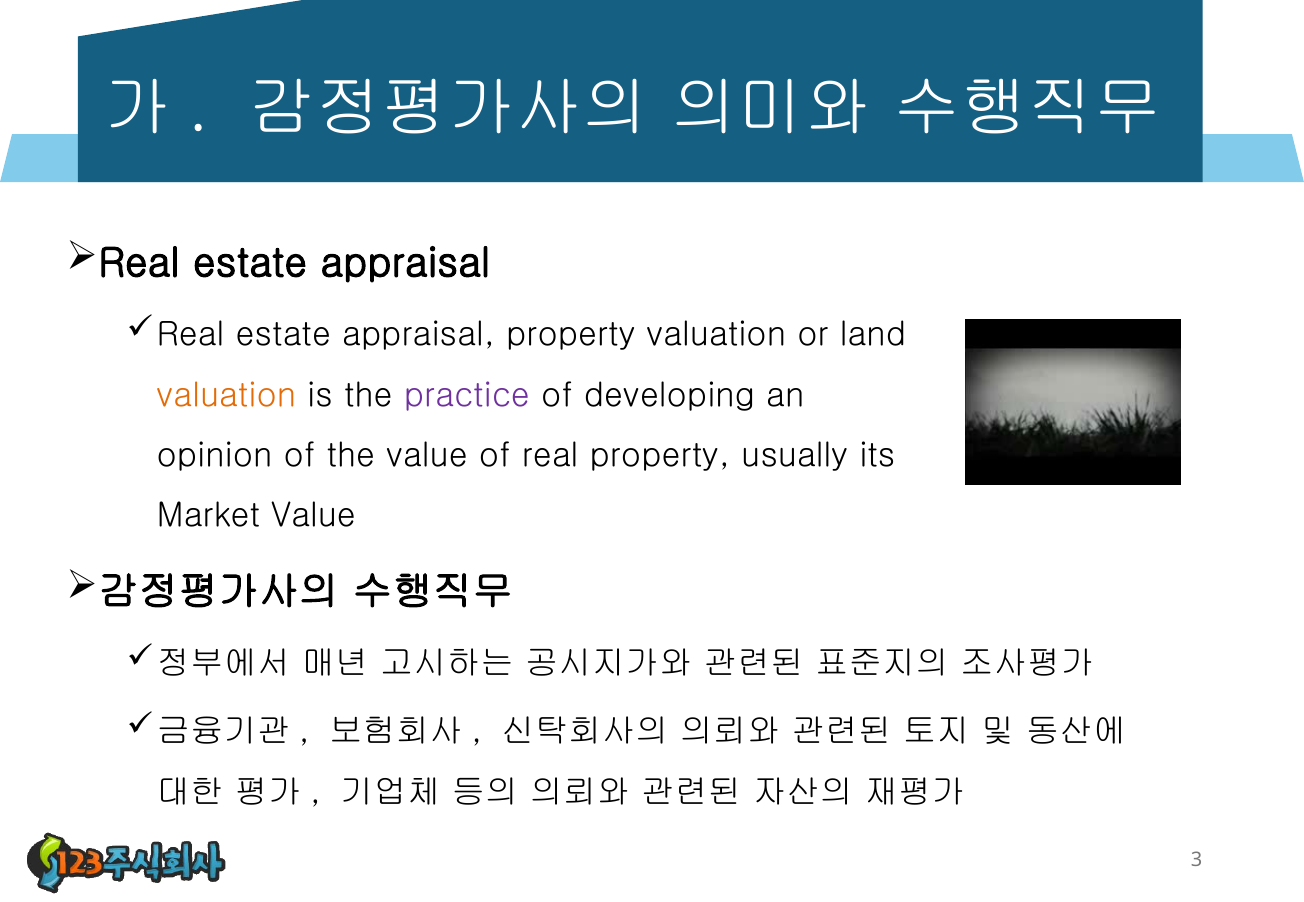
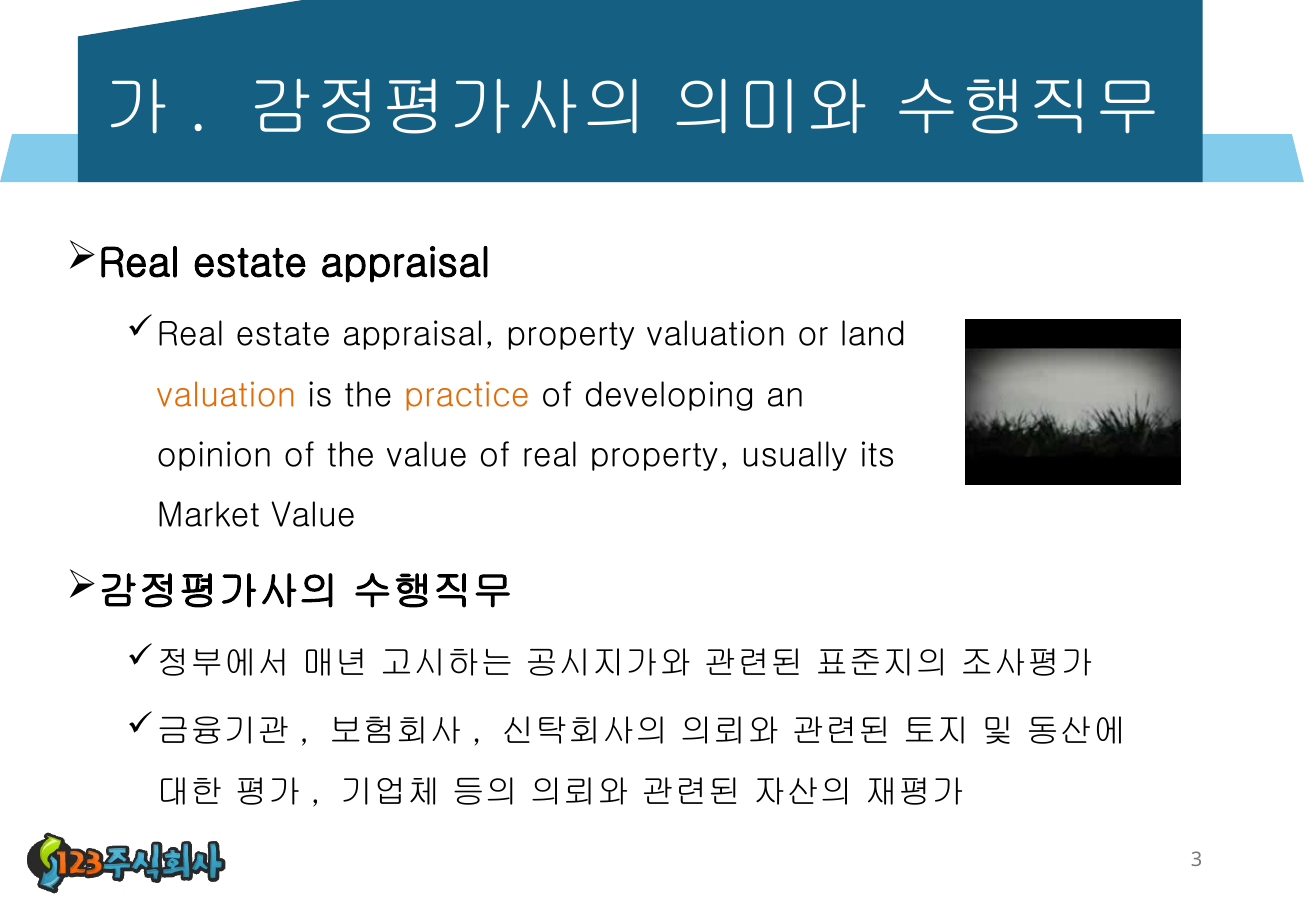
practice colour: purple -> orange (467, 395)
